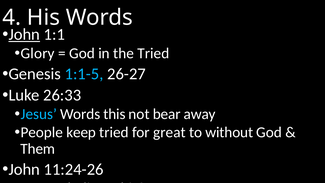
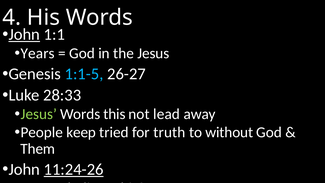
Glory: Glory -> Years (38, 53)
the Tried: Tried -> Jesus (153, 53)
26:33: 26:33 -> 28:33 (62, 95)
Jesus colour: light blue -> light green (39, 114)
bear: bear -> lead (167, 114)
great: great -> truth (169, 132)
11:24-26 underline: none -> present (74, 169)
